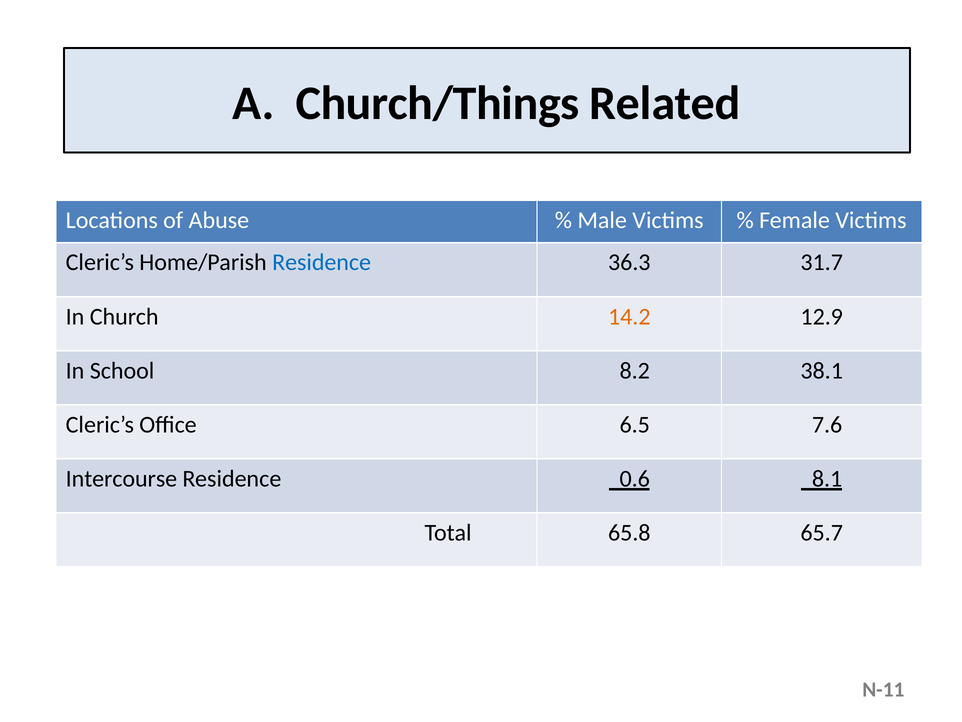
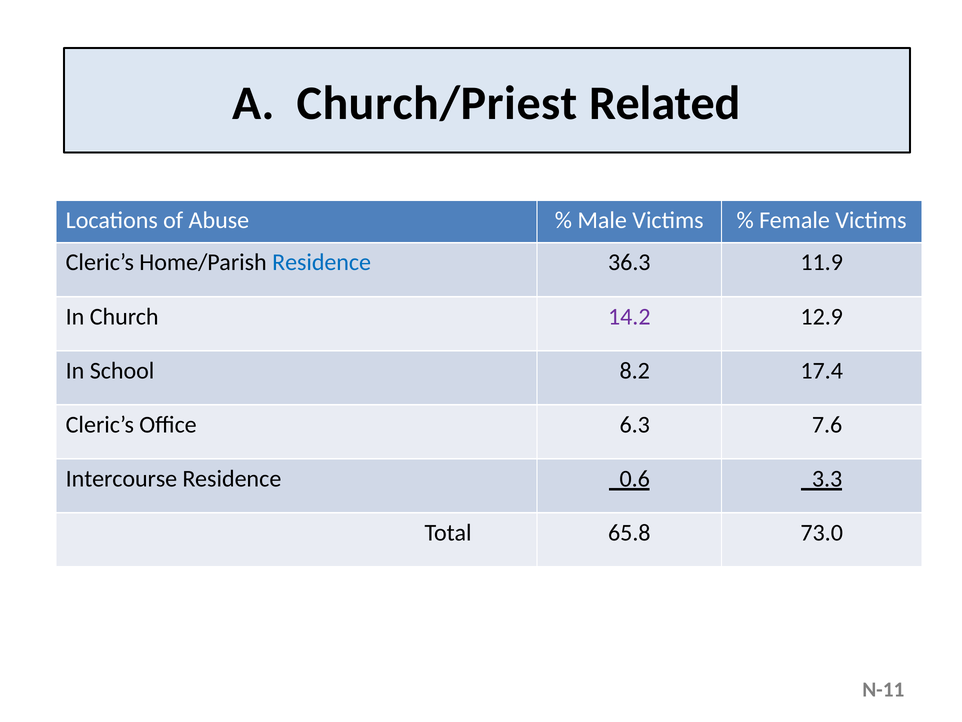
Church/Things: Church/Things -> Church/Priest (437, 104)
31.7: 31.7 -> 11.9 (822, 262)
14.2 colour: orange -> purple (629, 316)
38.1: 38.1 -> 17.4 (822, 370)
6.5: 6.5 -> 6.3 (635, 424)
8.1: 8.1 -> 3.3 (827, 478)
65.7: 65.7 -> 73.0 (822, 532)
